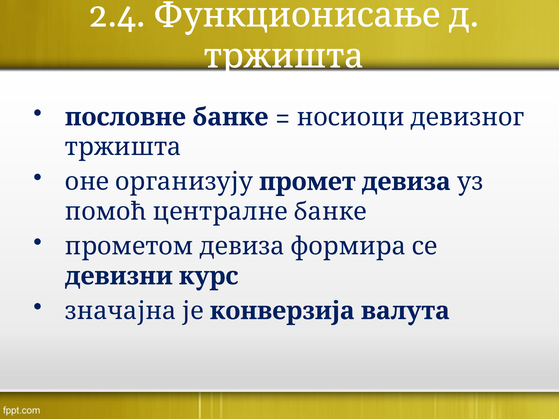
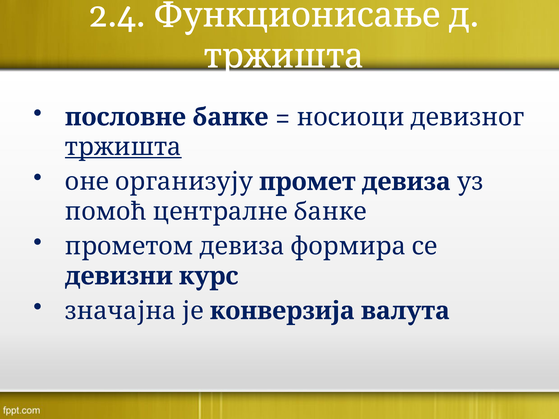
тржишта underline: none -> present (123, 147)
